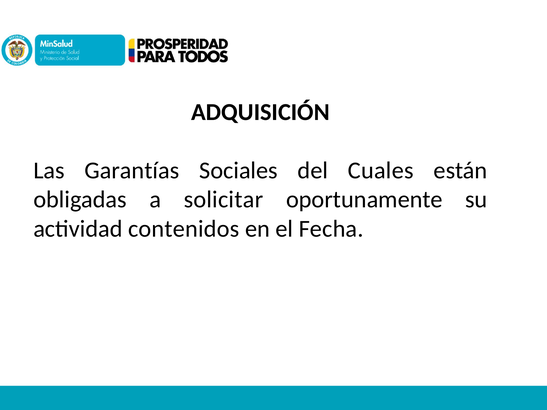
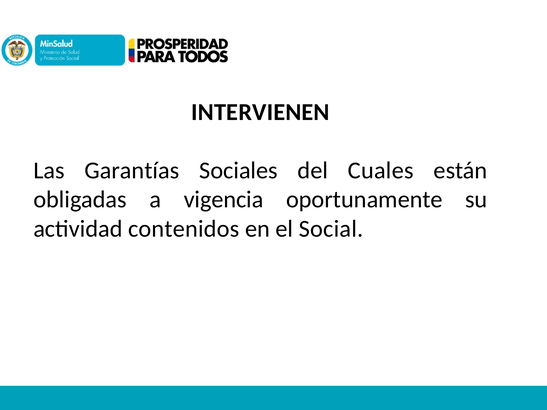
ADQUISICIÓN: ADQUISICIÓN -> INTERVIENEN (260, 112)
solicitar: solicitar -> vigencia (224, 200)
Fecha: Fecha -> Social (331, 229)
